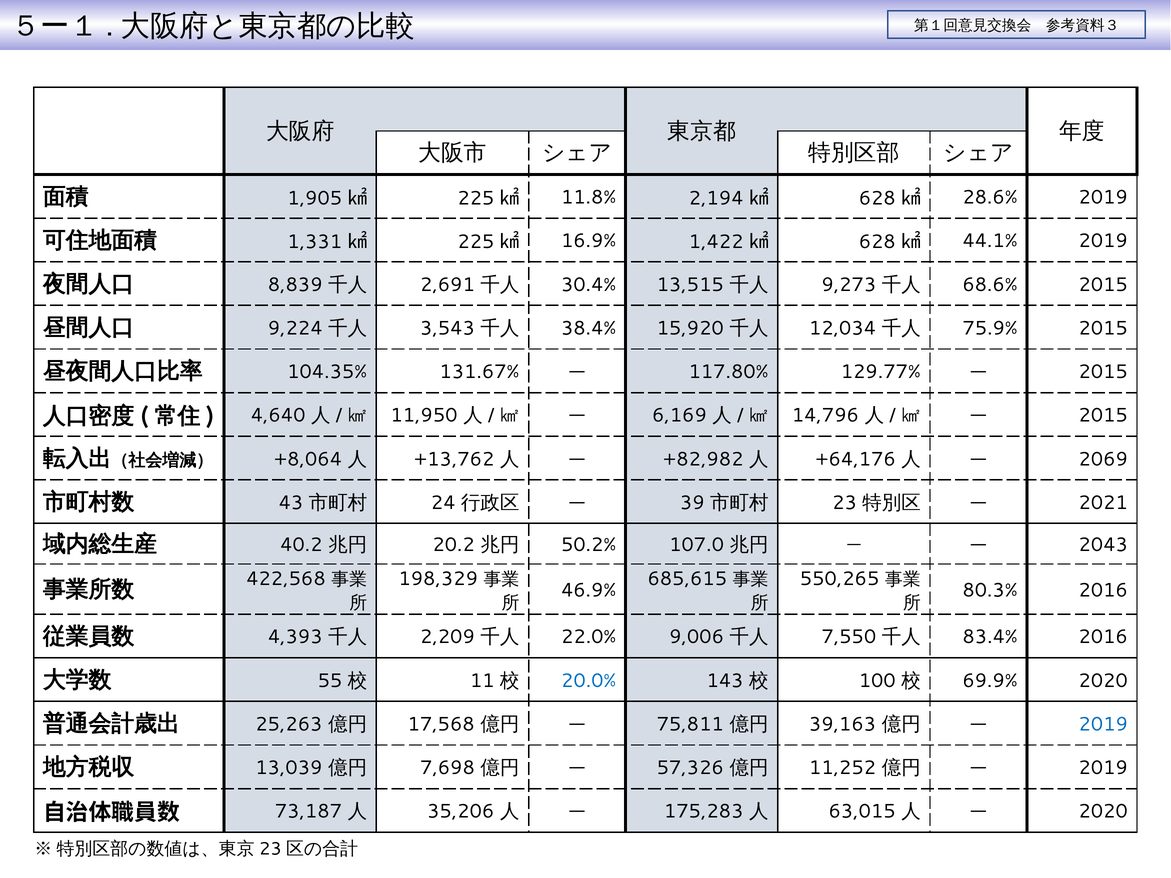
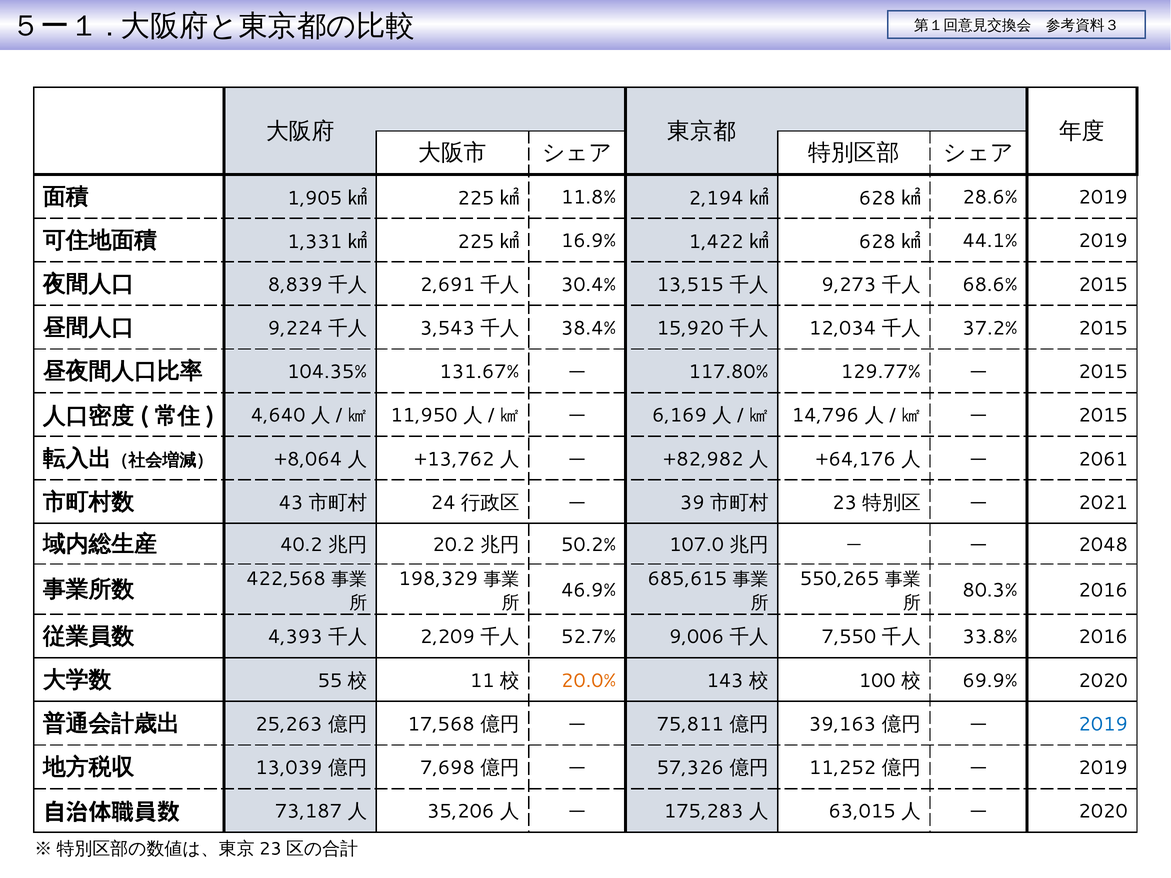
75.9%: 75.9% -> 37.2% (990, 328)
2069: 2069 -> 2061 (1103, 459)
2043: 2043 -> 2048 (1103, 545)
22.0%: 22.0% -> 52.7% (589, 637)
83.4%: 83.4% -> 33.8% (990, 637)
20.0% colour: blue -> orange (589, 681)
